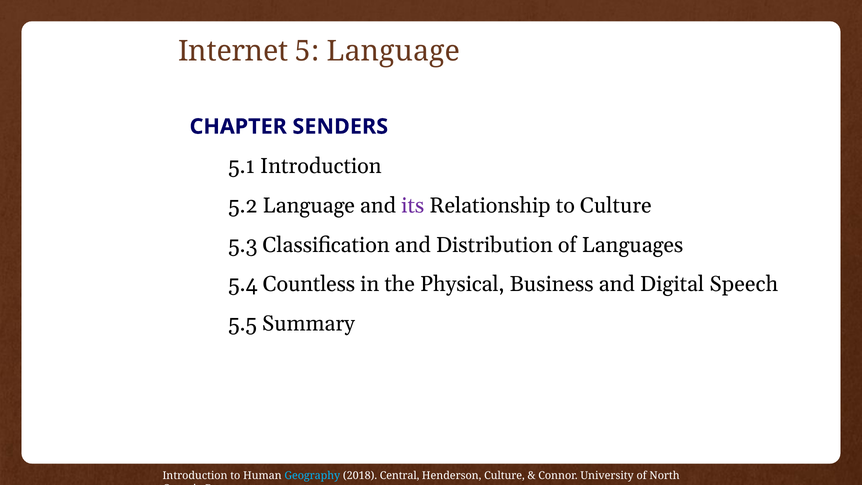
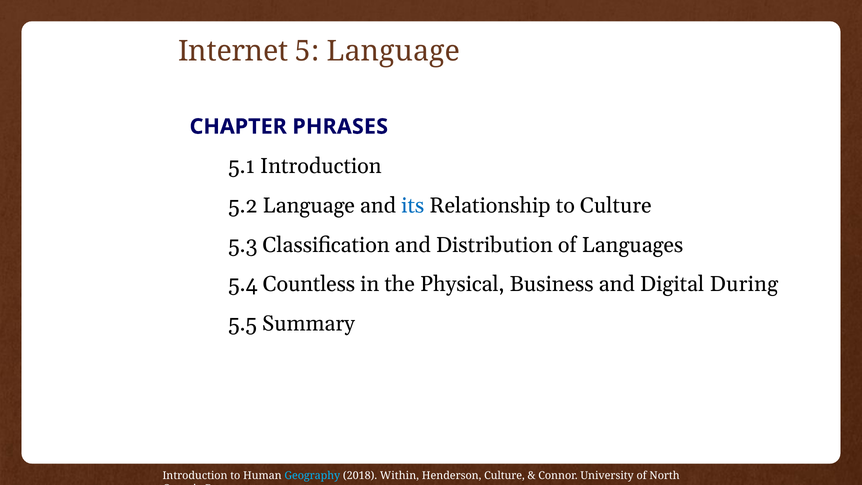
SENDERS: SENDERS -> PHRASES (340, 127)
its colour: purple -> blue (413, 205)
Speech: Speech -> During (744, 284)
Central: Central -> Within (399, 476)
